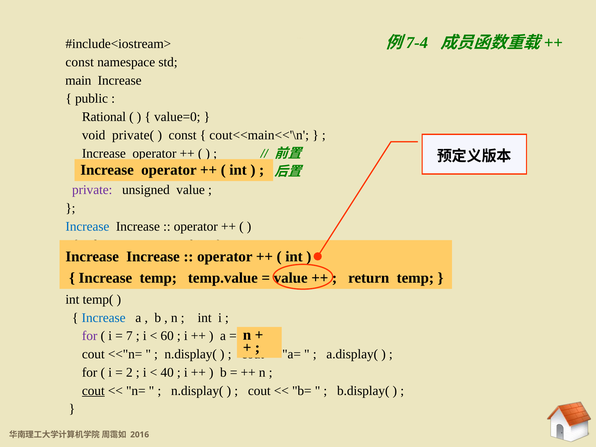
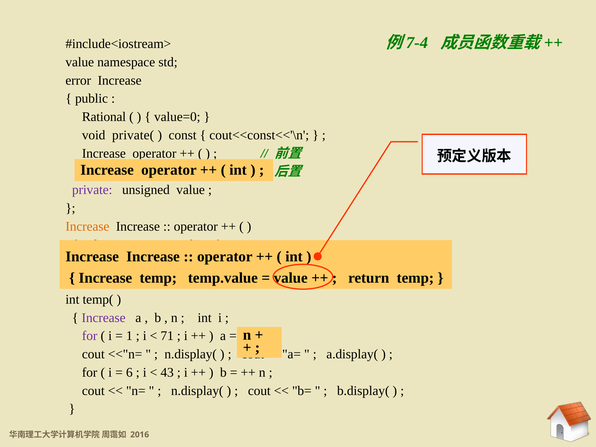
const: const -> value (80, 62)
main: main -> error (78, 80)
cout<<main<<'\n: cout<<main<<'\n -> cout<<const<<'\n (259, 135)
Increase colour: blue -> orange (87, 226)
Increase colour: blue -> purple (104, 318)
7: 7 -> 1 (129, 336)
60: 60 -> 71 (167, 336)
2: 2 -> 6 (129, 372)
40: 40 -> 43 (167, 372)
cout underline: present -> none (93, 391)
